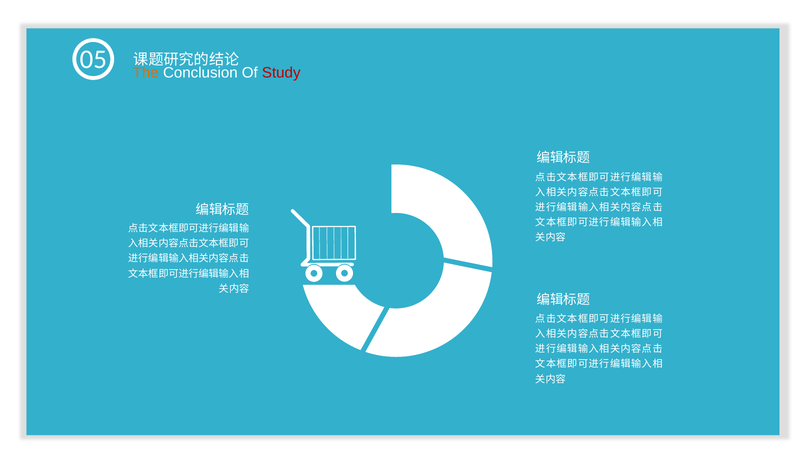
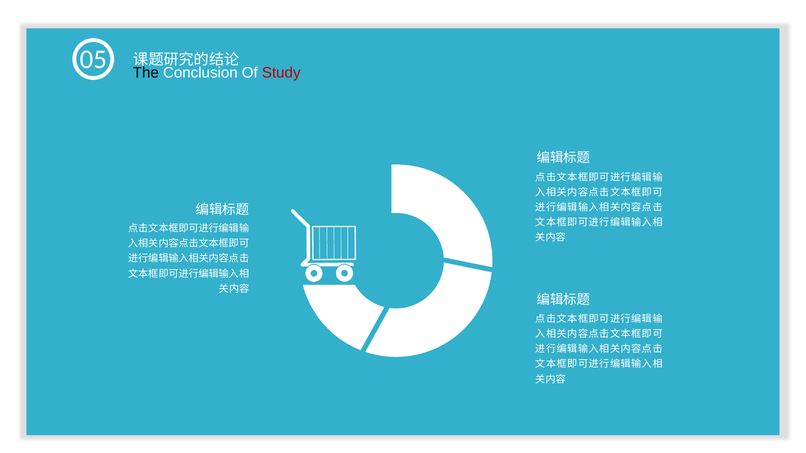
The colour: orange -> black (146, 73)
